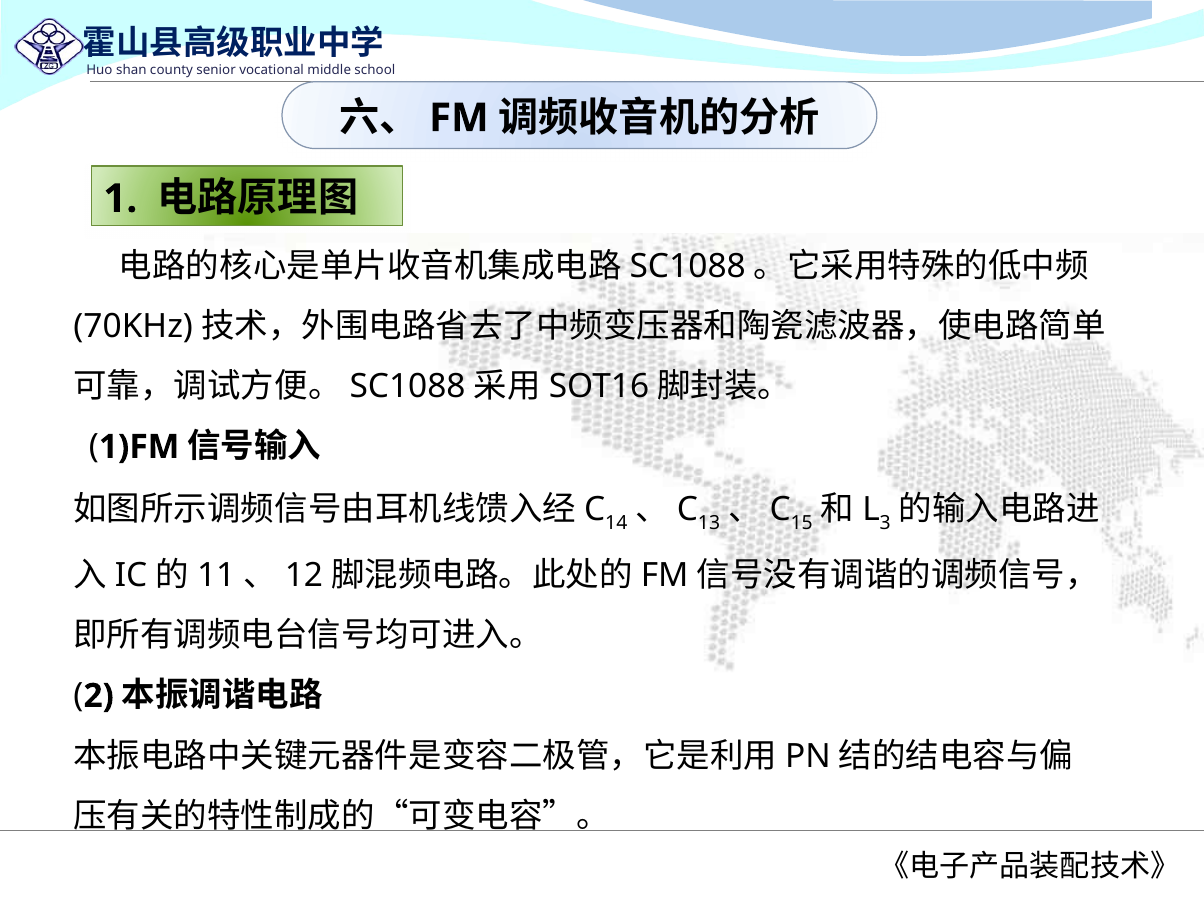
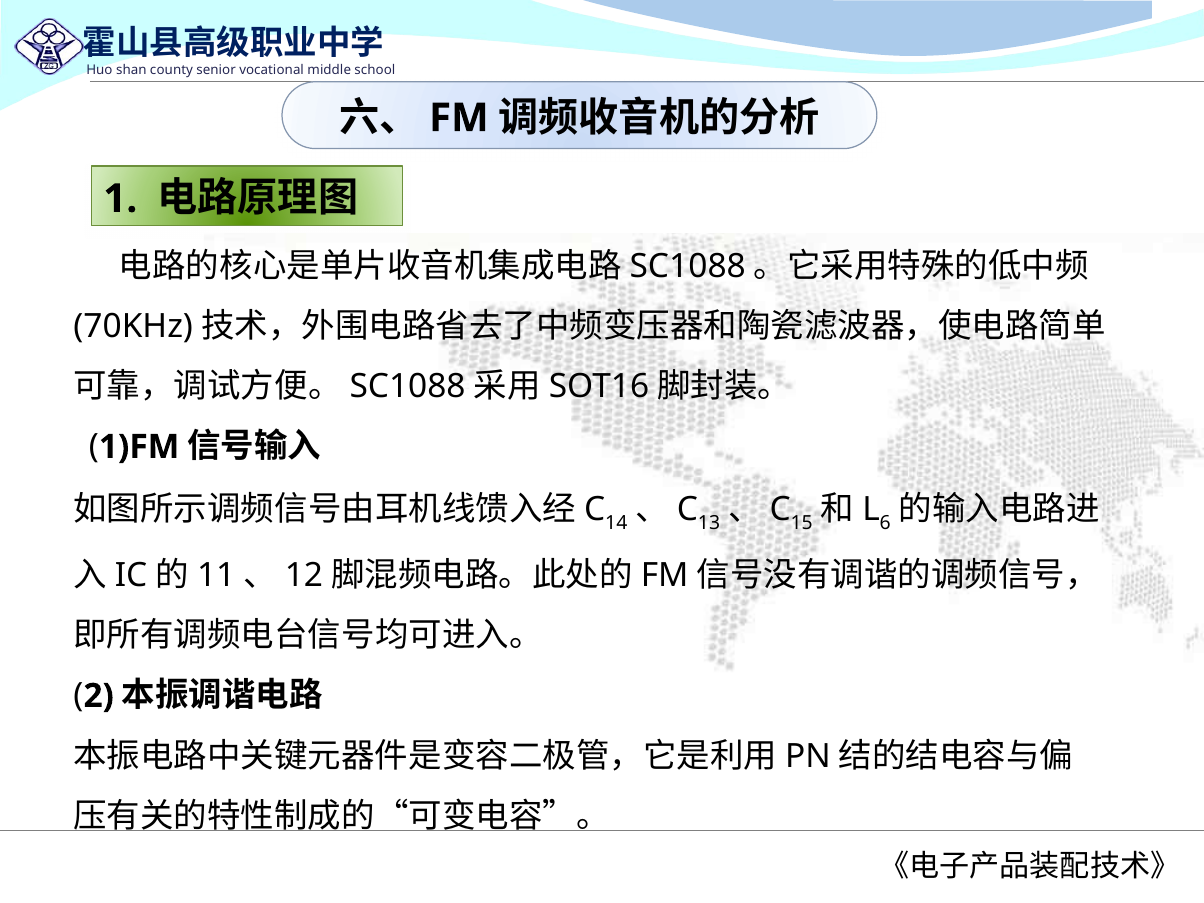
3: 3 -> 6 (885, 523)
